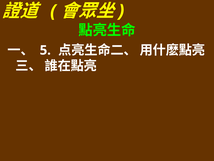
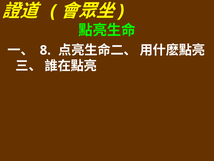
5: 5 -> 8 (45, 50)
